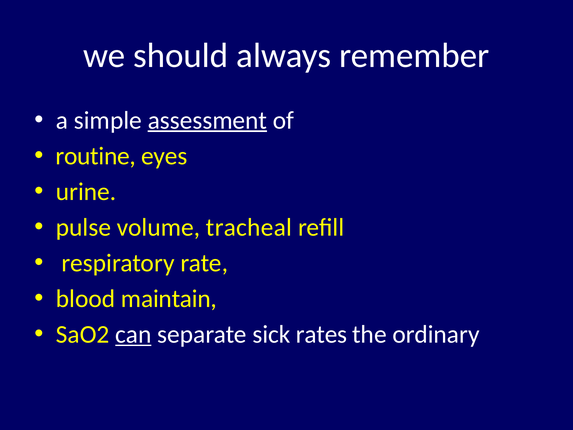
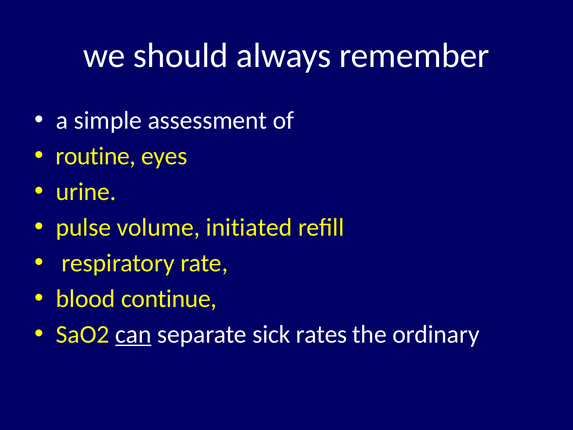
assessment underline: present -> none (207, 120)
tracheal: tracheal -> initiated (249, 227)
maintain: maintain -> continue (169, 299)
